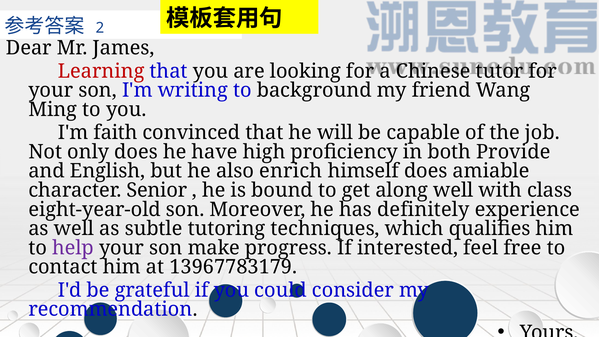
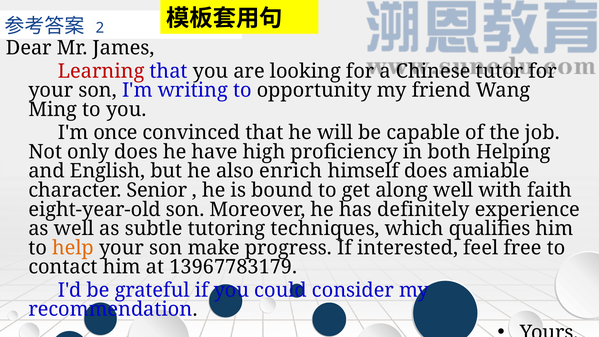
background: background -> opportunity (314, 90)
faith: faith -> once (115, 133)
both Provide: Provide -> Helping (513, 152)
class: class -> faith (550, 190)
help colour: purple -> orange (73, 248)
